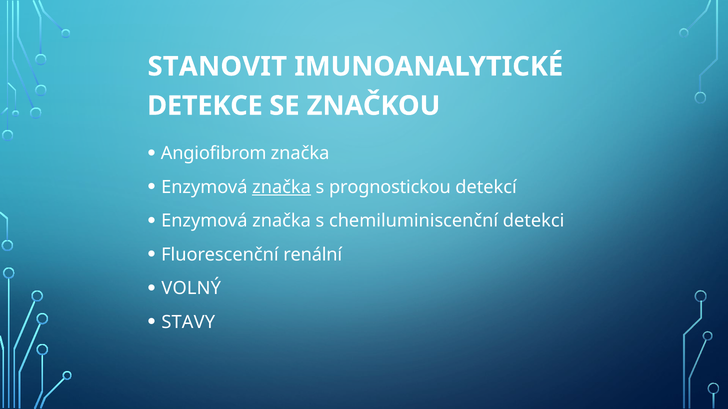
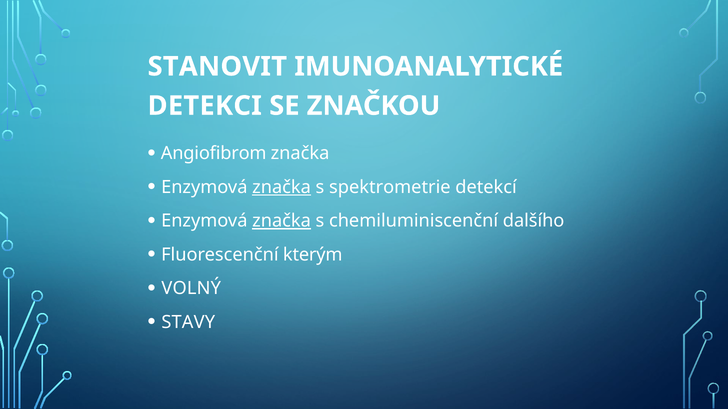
DETEKCE: DETEKCE -> DETEKCI (205, 106)
prognostickou: prognostickou -> spektrometrie (390, 187)
značka underline: none -> present (282, 221)
detekci: detekci -> dalšího (534, 221)
renální: renální -> kterým (313, 255)
